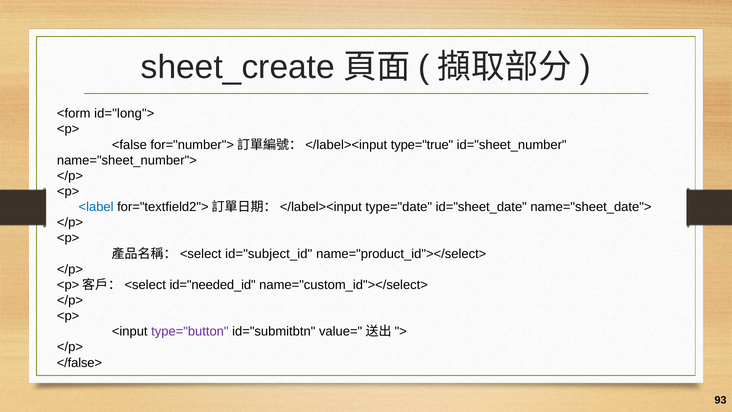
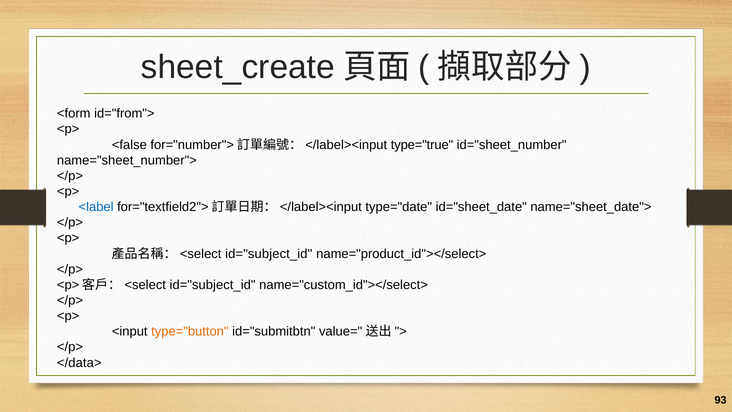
id="long">: id="long"> -> id="from"> (124, 114)
id="needed_id: id="needed_id -> id="subject_id (213, 285)
type="button colour: purple -> orange (190, 331)
</false>: </false> -> </data> (79, 363)
